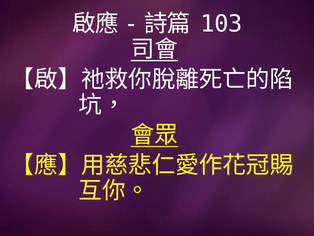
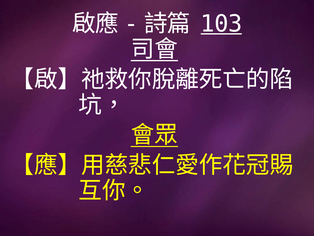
103 underline: none -> present (221, 24)
